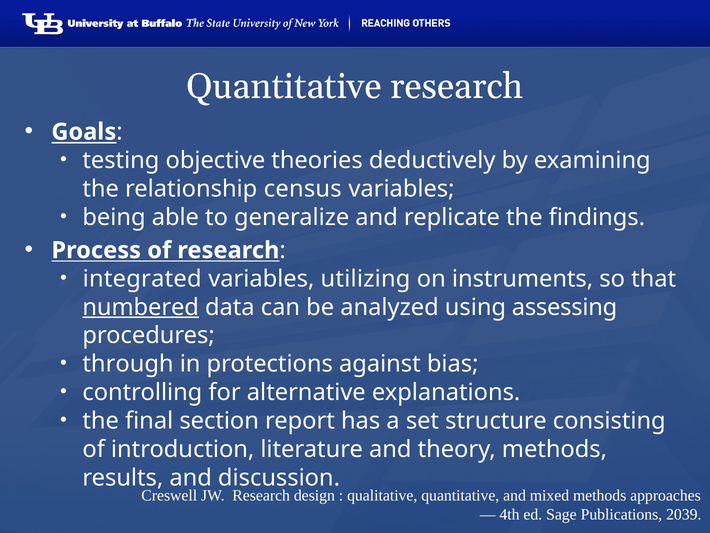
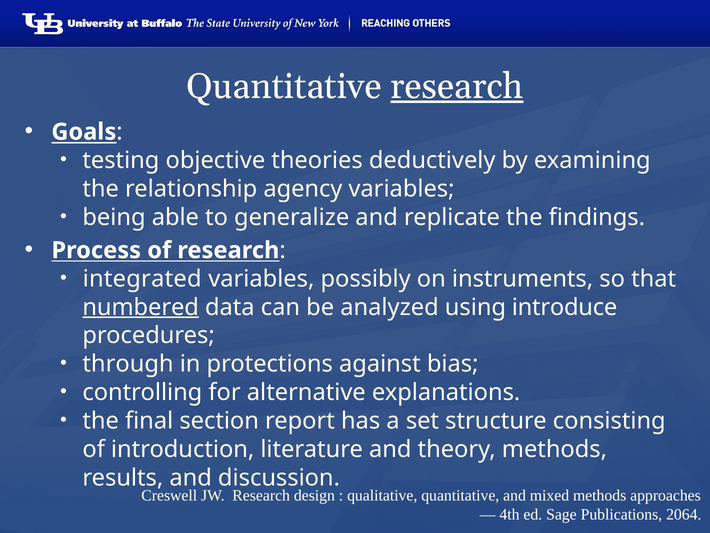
research underline: none -> present (457, 86)
census: census -> agency (303, 189)
utilizing: utilizing -> possibly (366, 279)
assessing: assessing -> introduce (565, 307)
2039: 2039 -> 2064 (684, 514)
